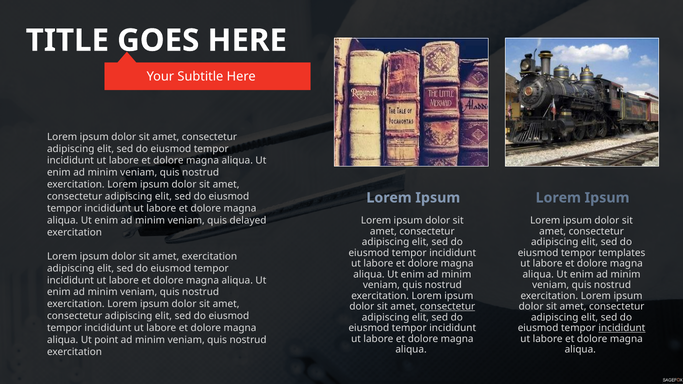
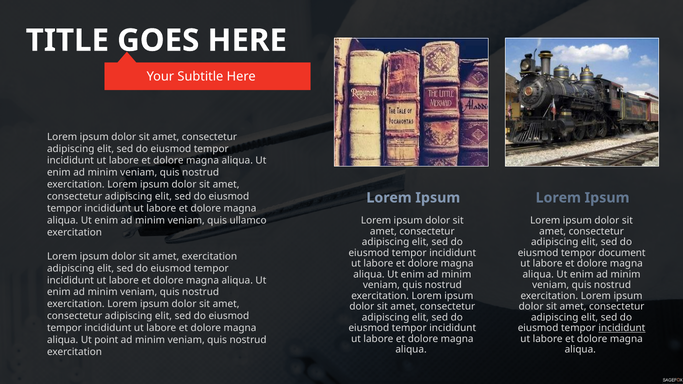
delayed: delayed -> ullamco (248, 221)
templates: templates -> document (622, 253)
consectetur underline: present -> none (448, 307)
